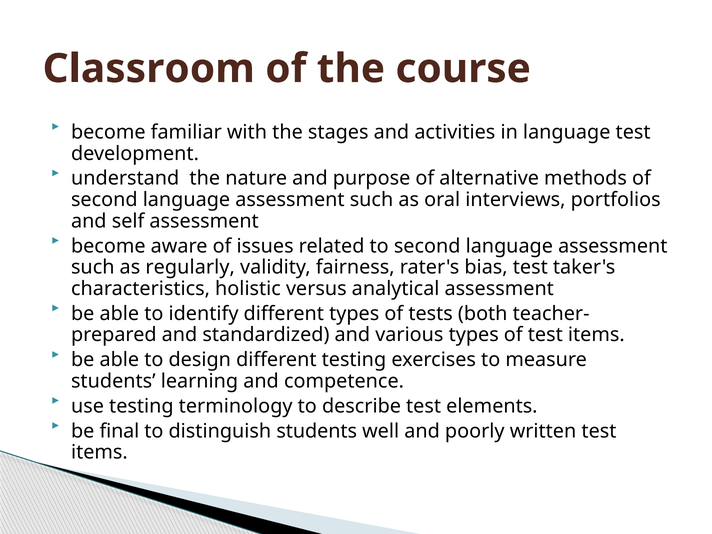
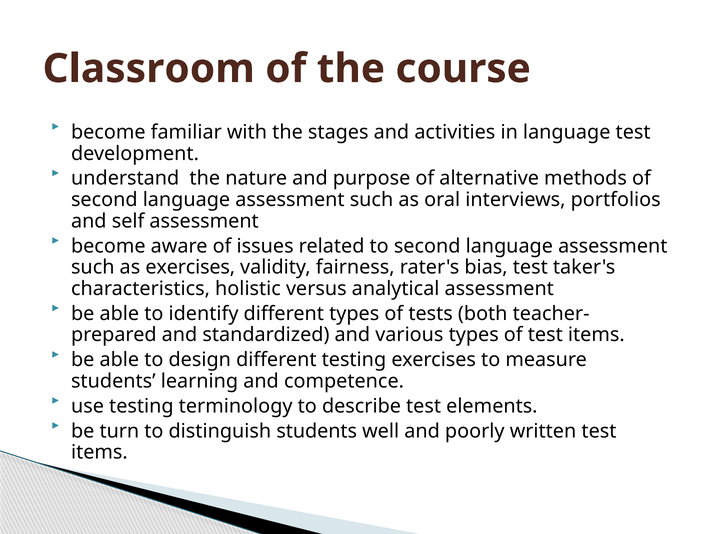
as regularly: regularly -> exercises (190, 267)
final: final -> turn (119, 431)
